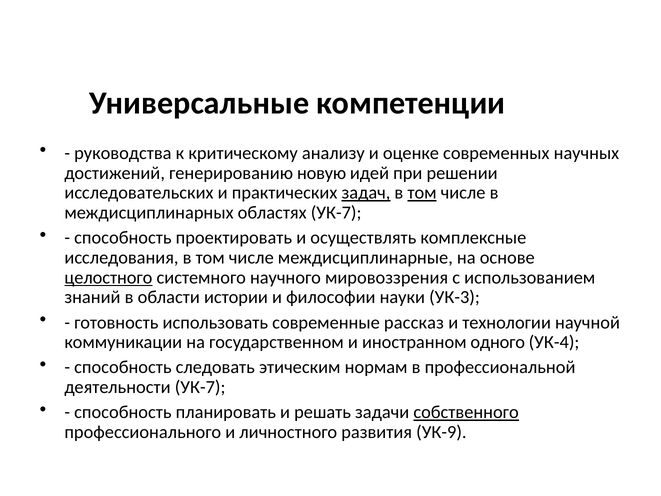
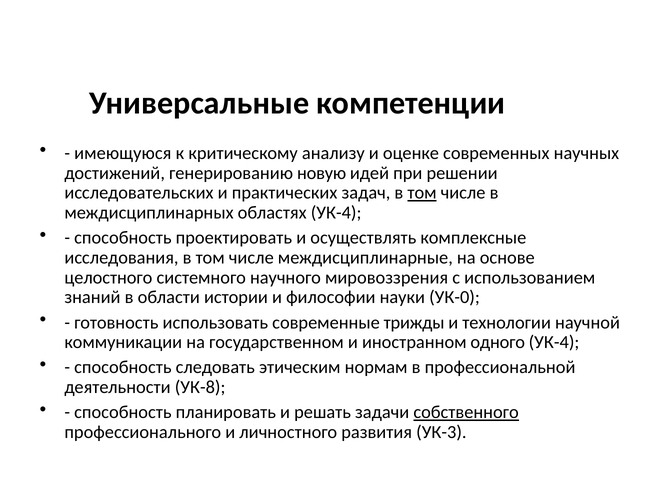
руководства: руководства -> имеющуюся (123, 153)
задач underline: present -> none (366, 193)
областях УК-7: УК-7 -> УК-4 (336, 213)
целостного underline: present -> none (108, 277)
УК-3: УК-3 -> УК-0 (454, 297)
рассказ: рассказ -> трижды (414, 322)
деятельности УК-7: УК-7 -> УК-8 (200, 387)
УК-9: УК-9 -> УК-3 (441, 432)
